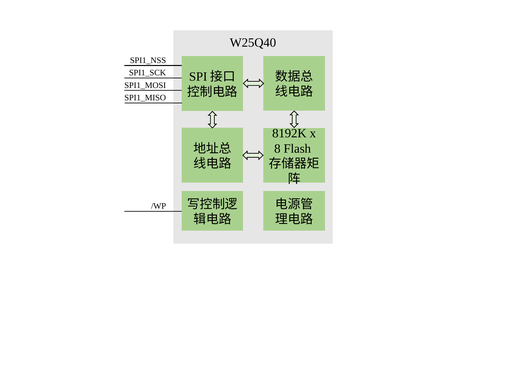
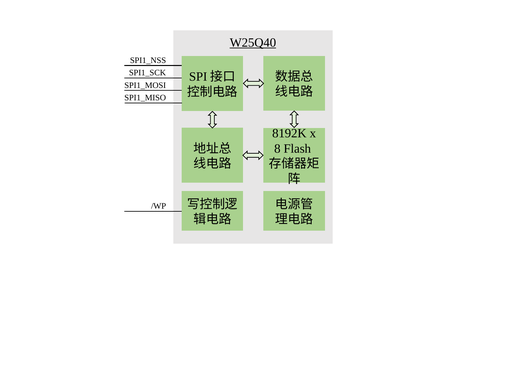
W25Q40 underline: none -> present (253, 42)
